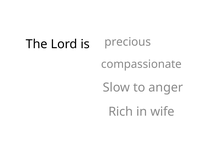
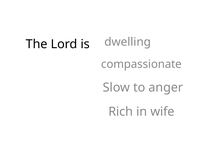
precious: precious -> dwelling (128, 42)
